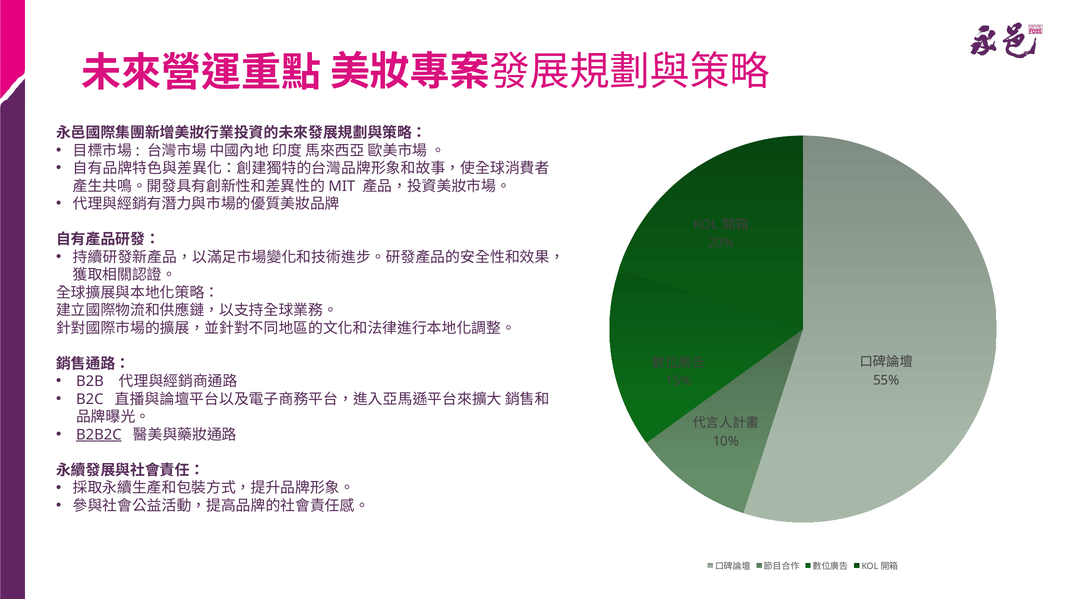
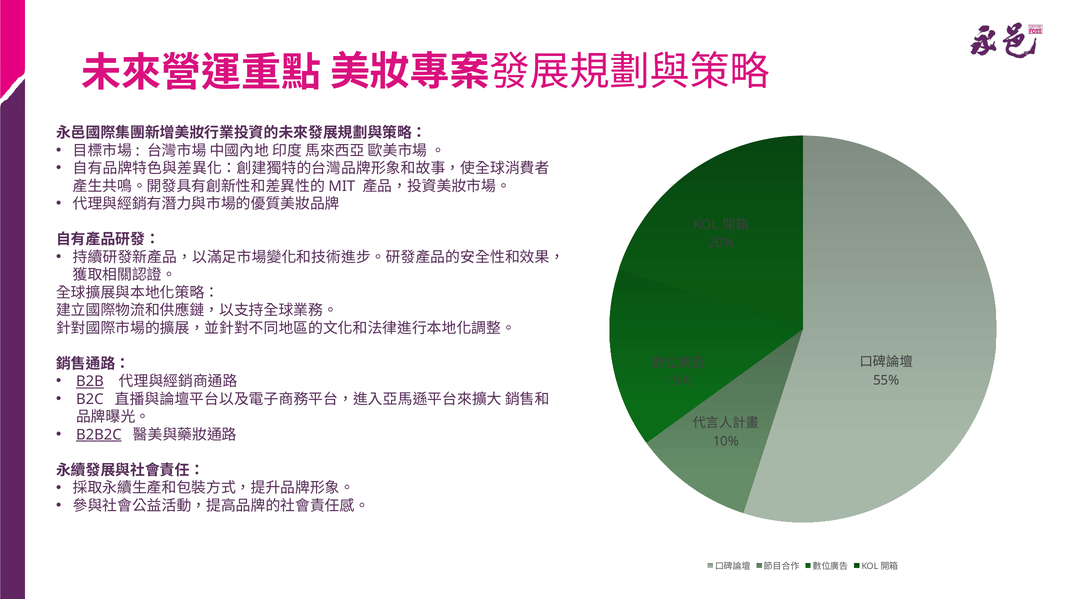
B2B underline: none -> present (90, 382)
